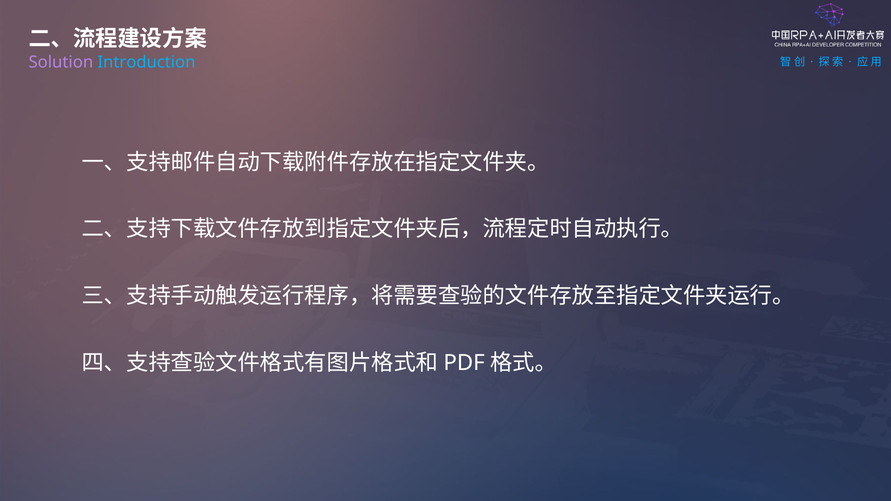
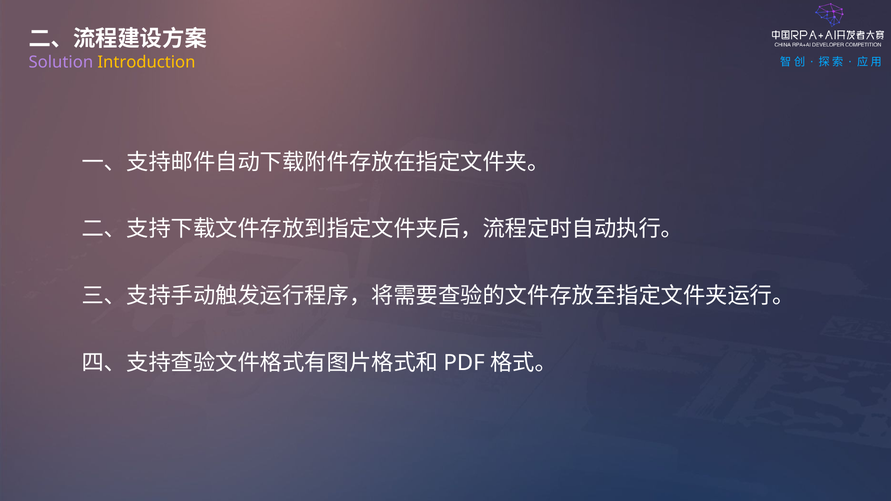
Introduction colour: light blue -> yellow (147, 62)
